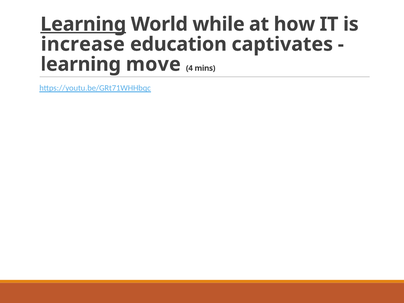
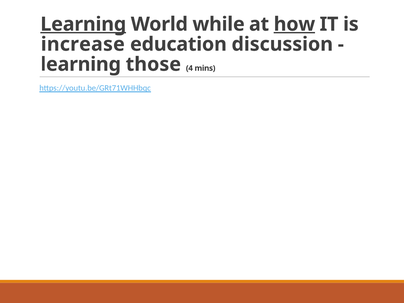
how underline: none -> present (294, 24)
captivates: captivates -> discussion (282, 44)
move: move -> those (153, 64)
